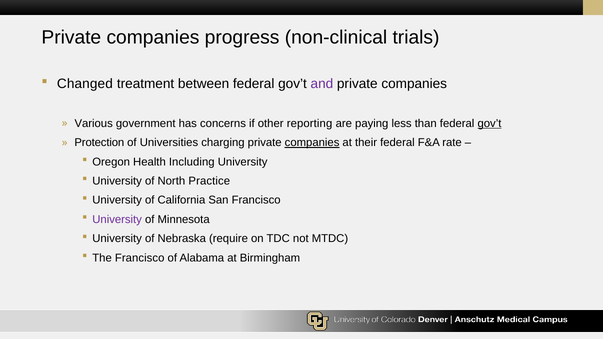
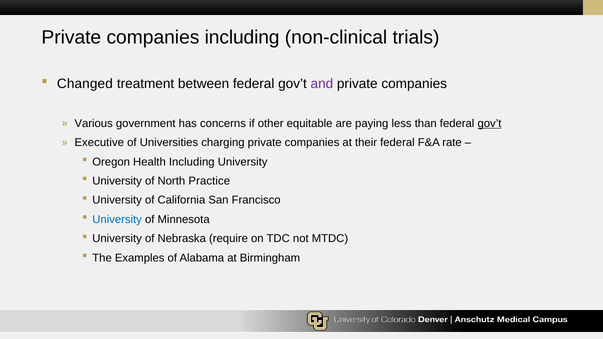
companies progress: progress -> including (242, 37)
reporting: reporting -> equitable (310, 123)
Protection: Protection -> Executive (99, 143)
companies underline: present -> none (312, 143)
University colour: purple -> blue (117, 220)
The Francisco: Francisco -> Examples (140, 258)
